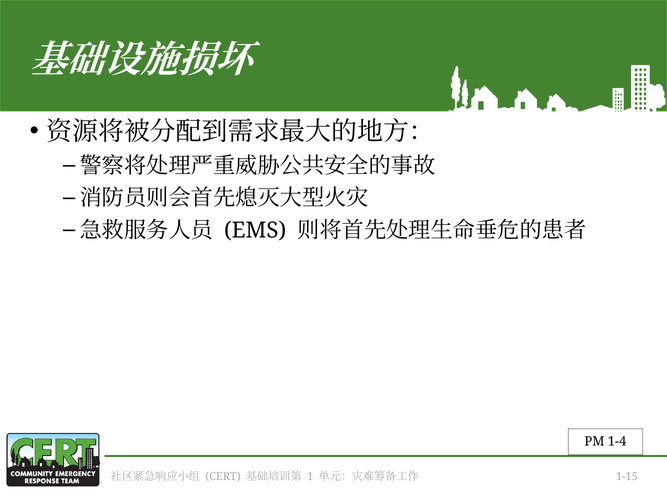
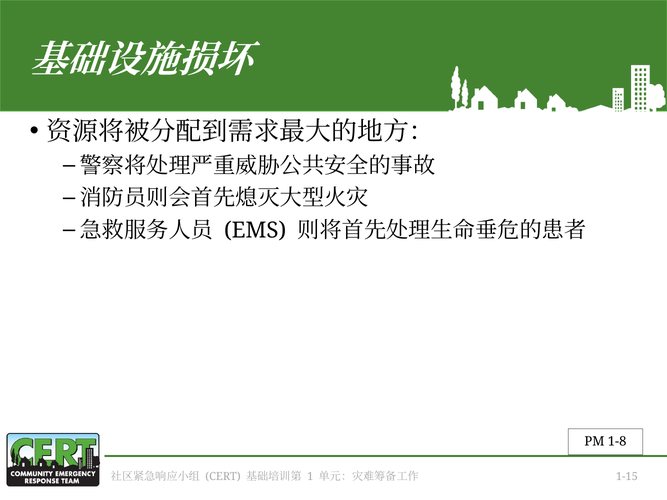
1-4: 1-4 -> 1-8 (617, 442)
